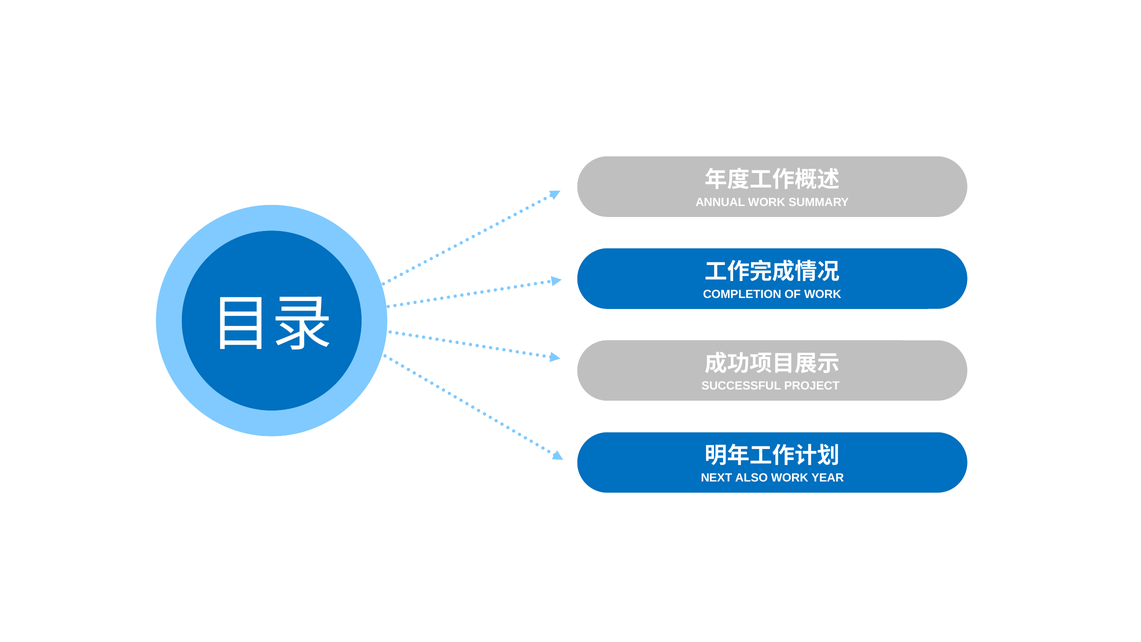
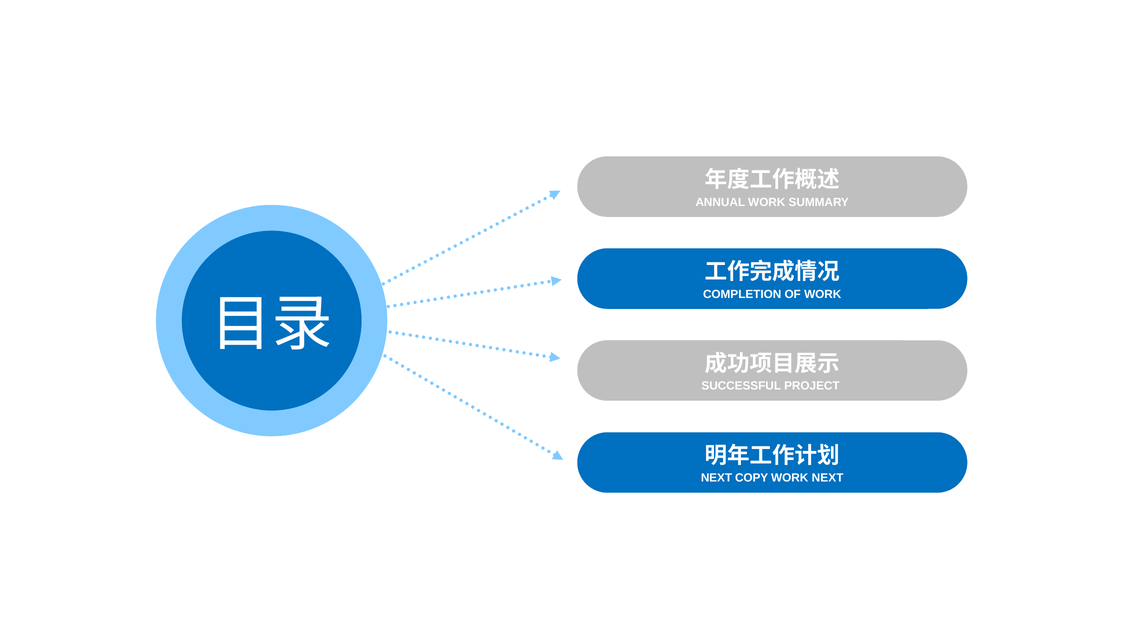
ALSO: ALSO -> COPY (752, 478)
WORK YEAR: YEAR -> NEXT (828, 478)
